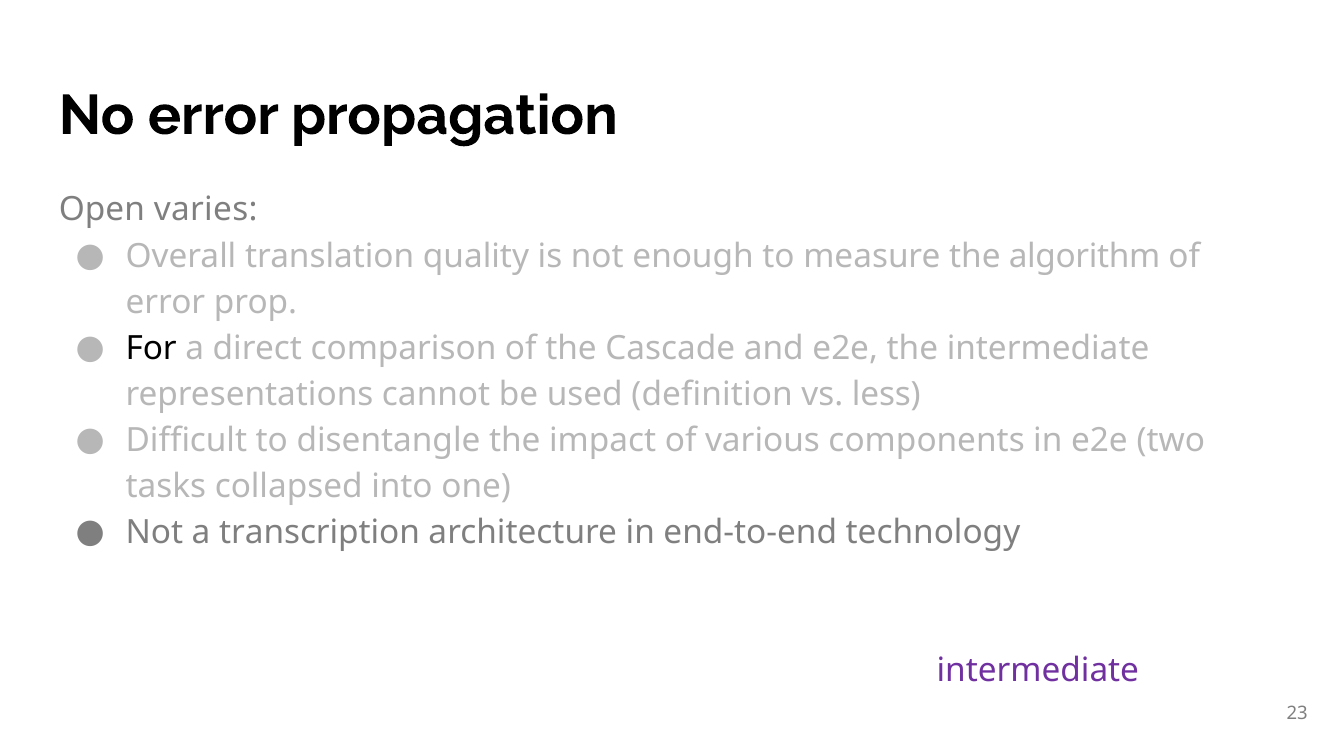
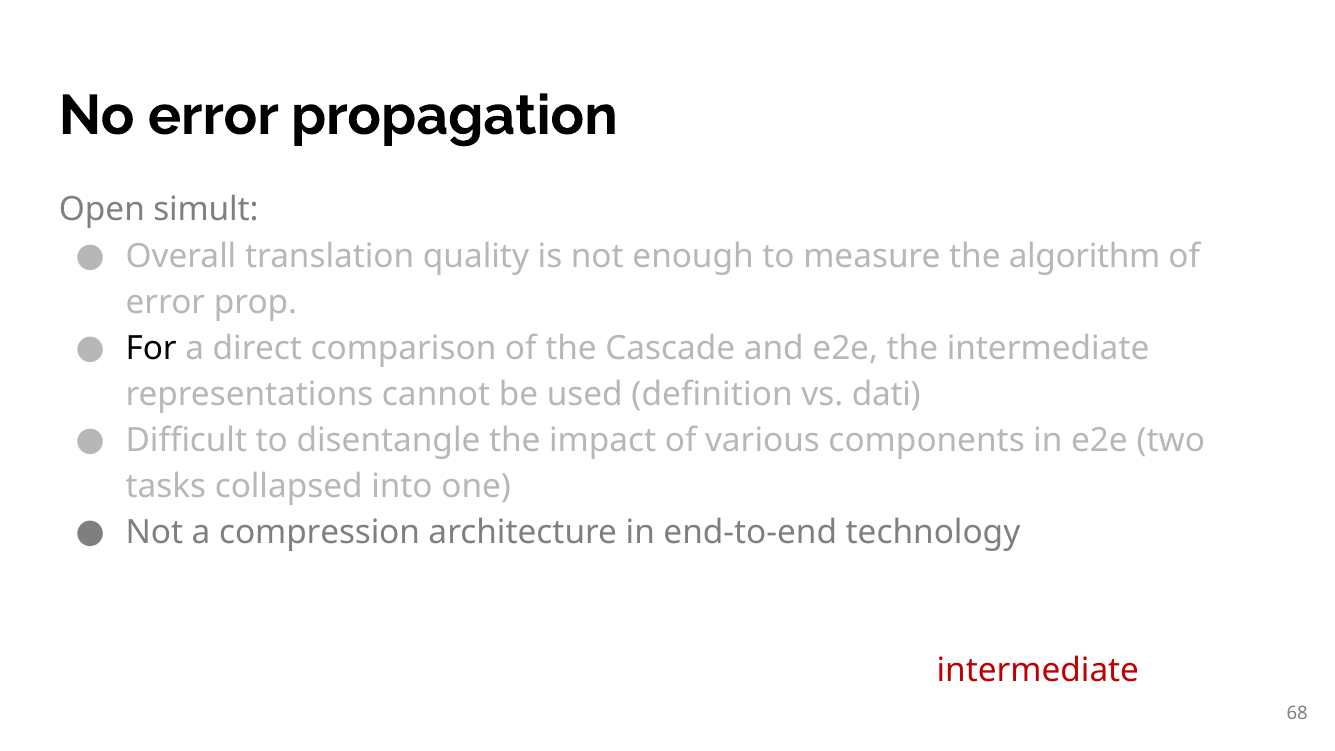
varies: varies -> simult (206, 210)
less: less -> dati (886, 394)
transcription: transcription -> compression (320, 532)
intermediate colour: purple -> red (1038, 670)
23: 23 -> 68 (1297, 713)
